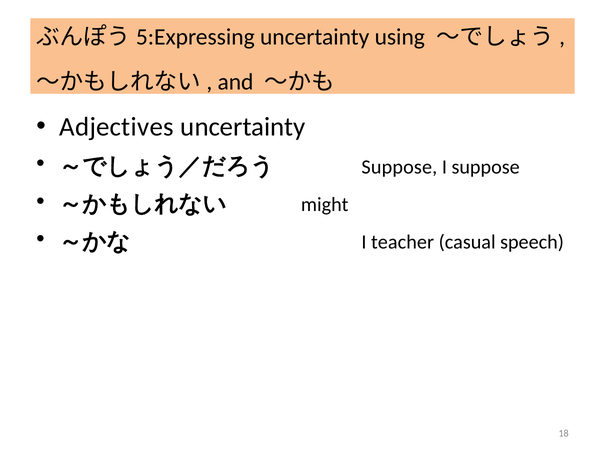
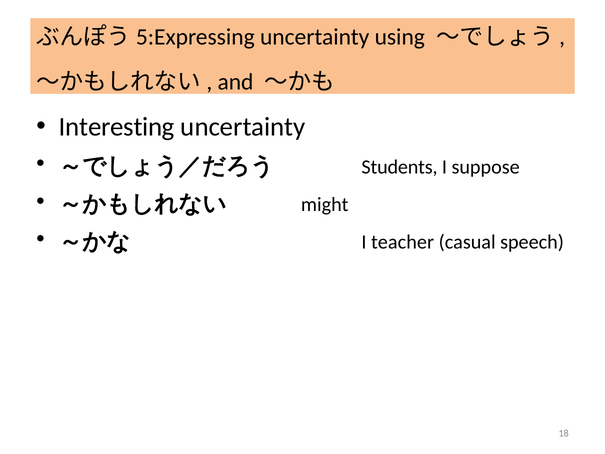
Adjectives: Adjectives -> Interesting (117, 127)
Suppose: Suppose -> Students (400, 167)
